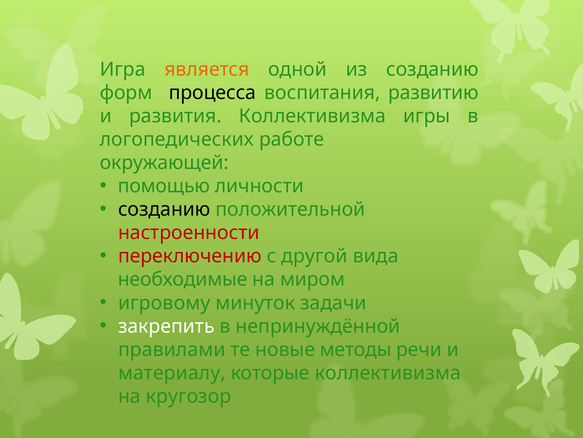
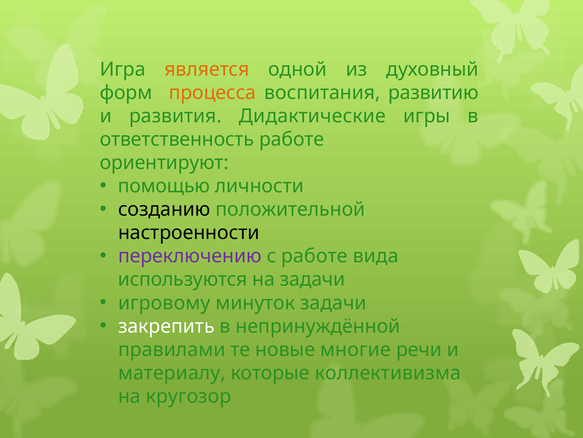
из созданию: созданию -> духовный (432, 69)
процесса colour: black -> orange (212, 93)
развития Коллективизма: Коллективизма -> Дидактические (312, 116)
логопедических: логопедических -> ответственность (177, 139)
окружающей: окружающей -> ориентируют (164, 162)
настроенности colour: red -> black (189, 232)
переключению colour: red -> purple (190, 256)
с другой: другой -> работе (314, 256)
необходимые: необходимые -> используются (183, 279)
на миром: миром -> задачи (313, 279)
методы: методы -> многие (355, 349)
